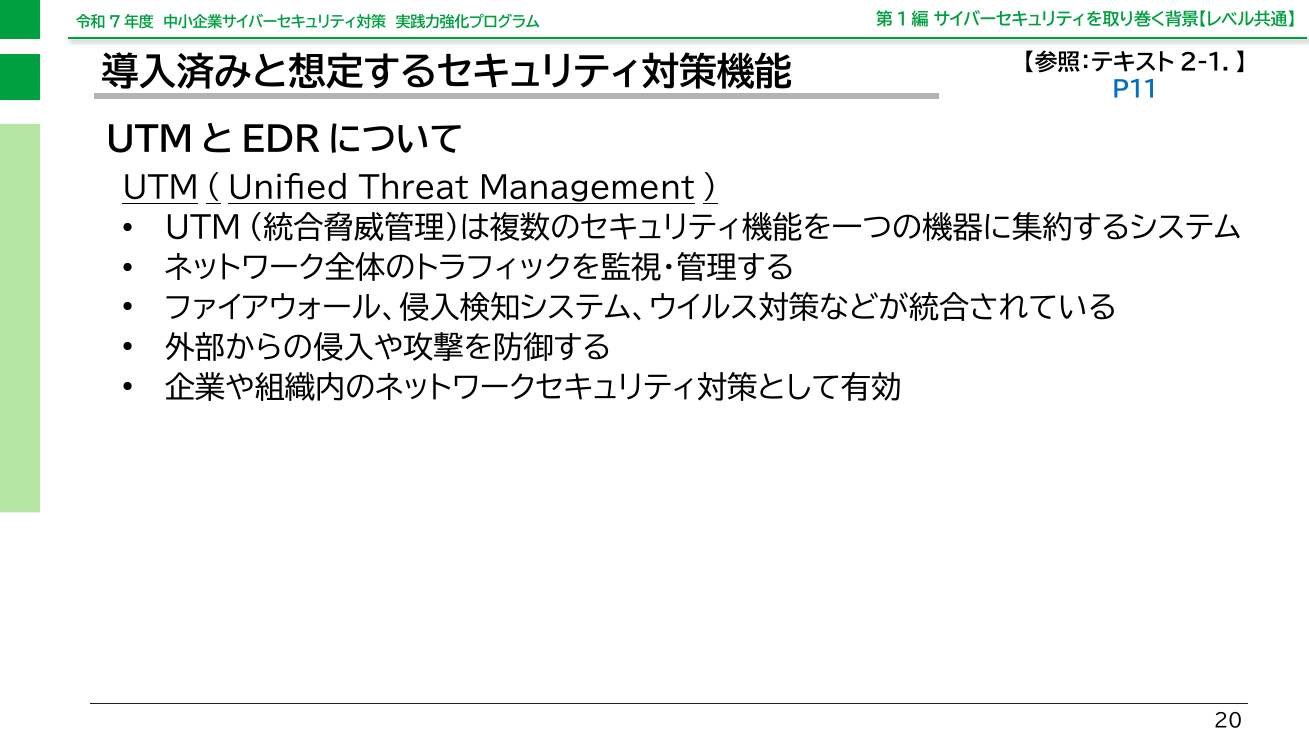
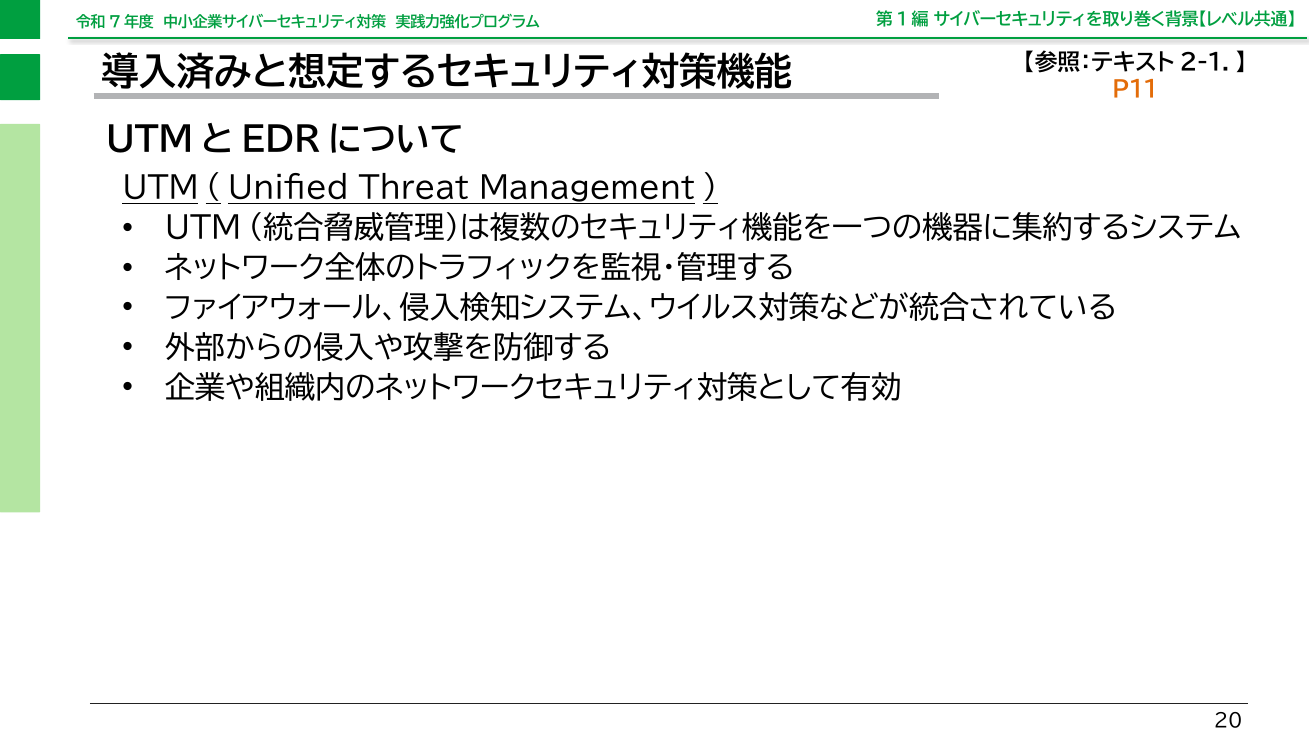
P11 colour: blue -> orange (1135, 90)
